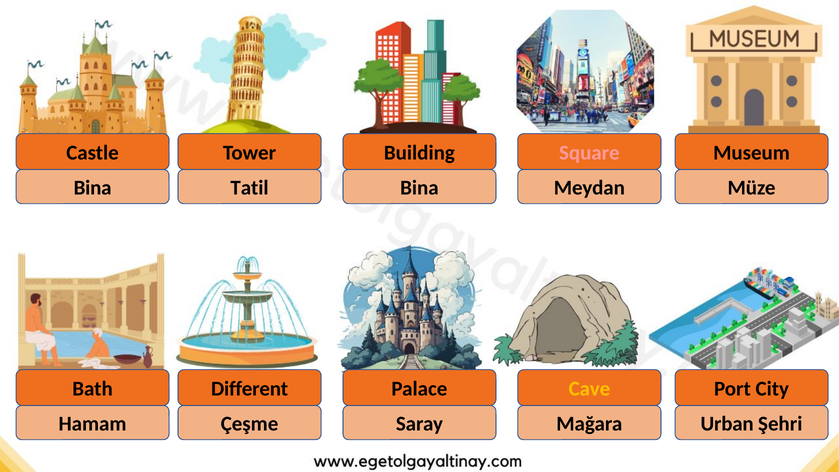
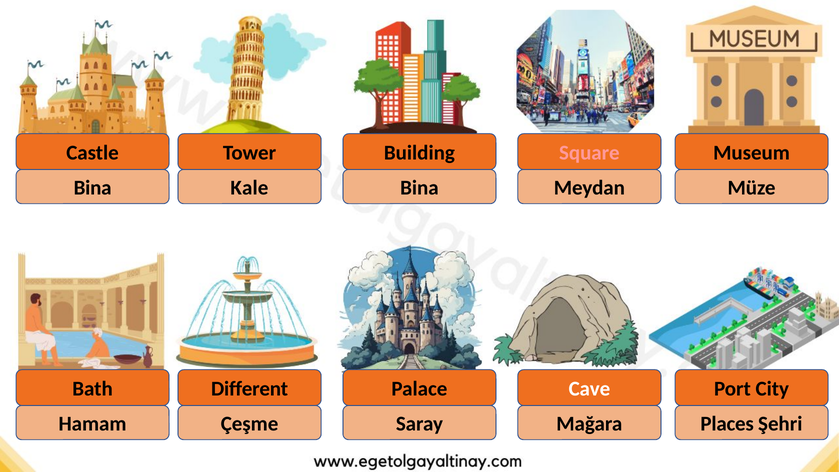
Tatil: Tatil -> Kale (249, 188)
Cave colour: yellow -> white (589, 389)
Urban: Urban -> Places (727, 424)
